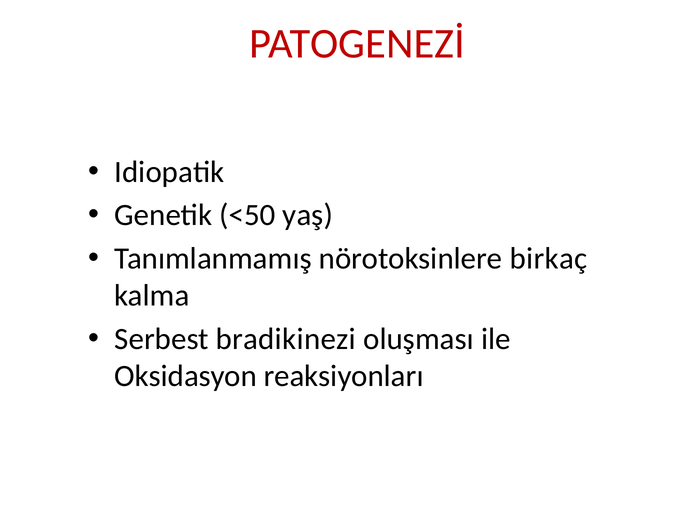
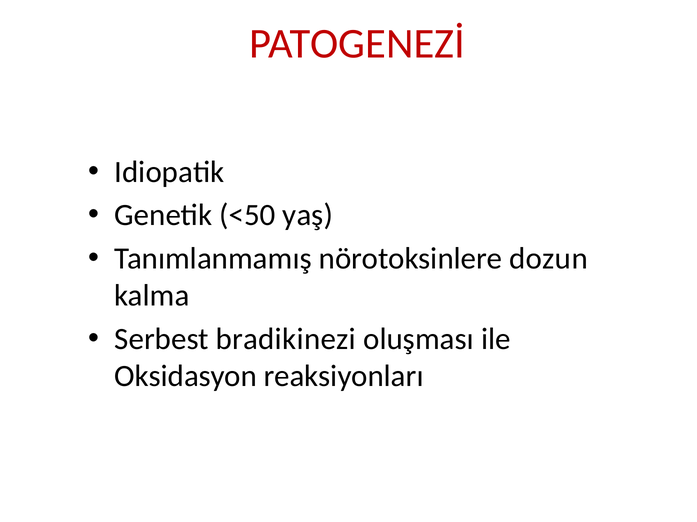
birkaç: birkaç -> dozun (549, 259)
